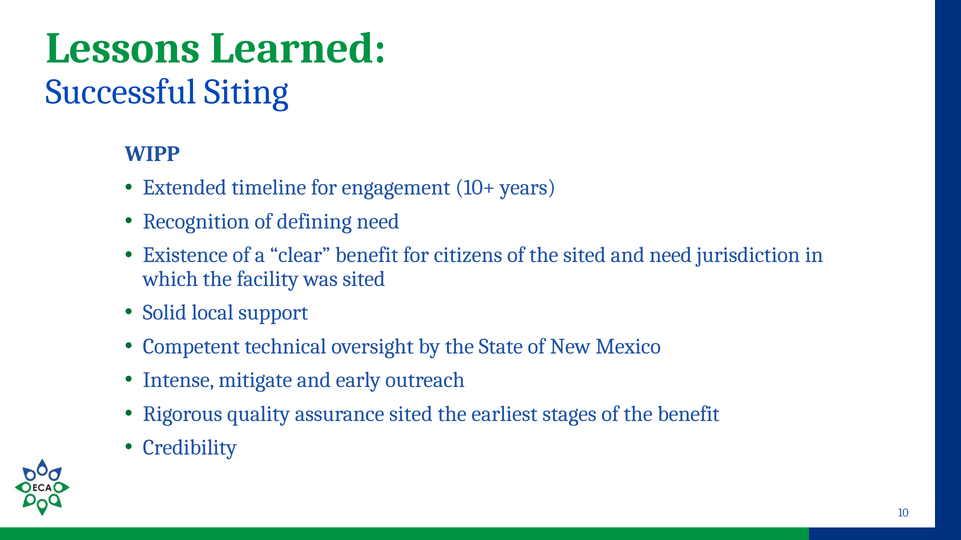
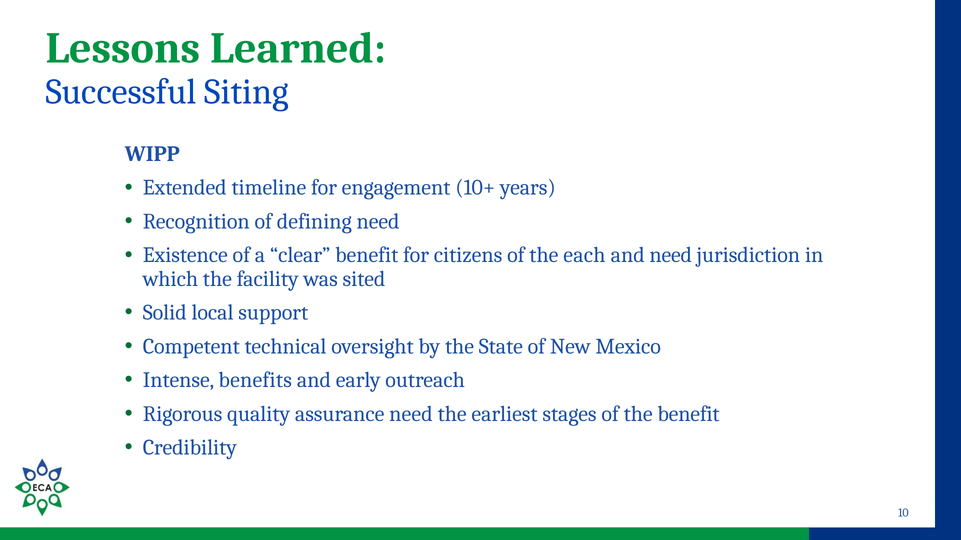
the sited: sited -> each (584, 255)
mitigate: mitigate -> benefits (255, 380)
assurance sited: sited -> need (411, 414)
